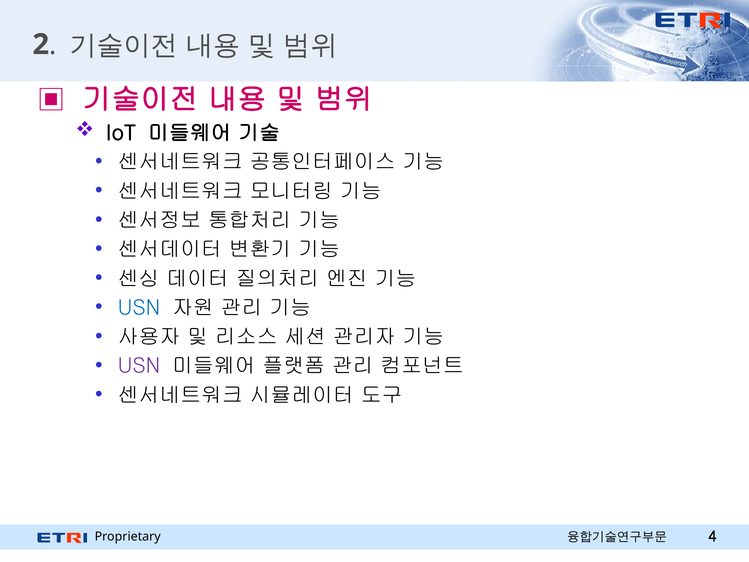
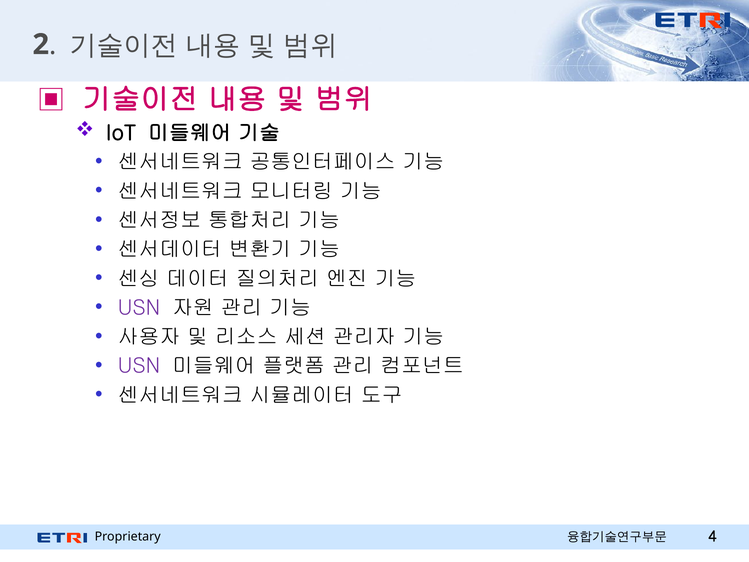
USN colour: blue -> purple (139, 308)
